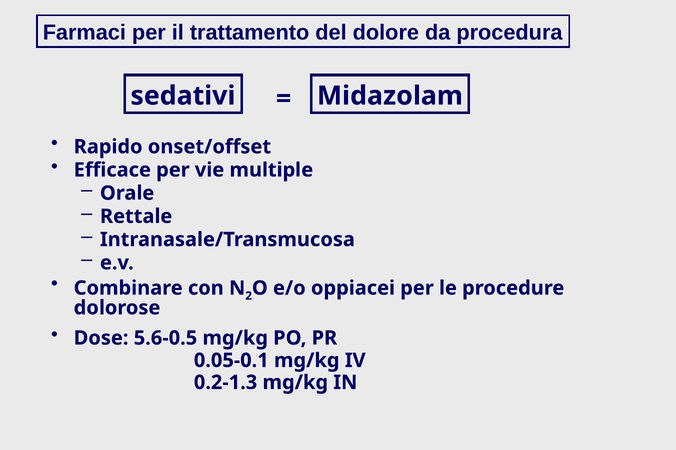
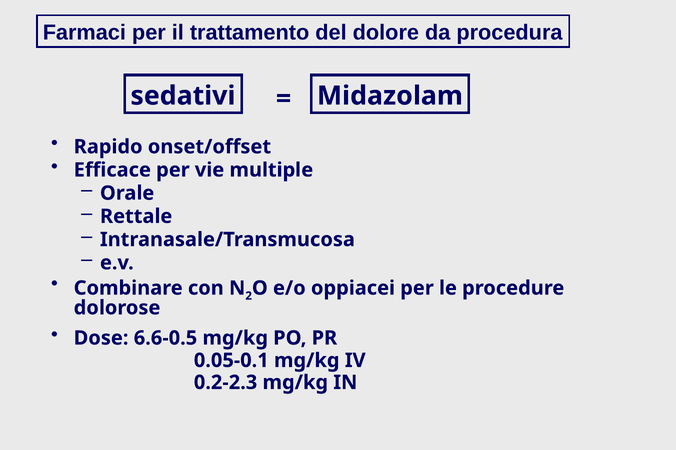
5.6-0.5: 5.6-0.5 -> 6.6-0.5 (165, 339)
0.2-1.3: 0.2-1.3 -> 0.2-2.3 (226, 383)
